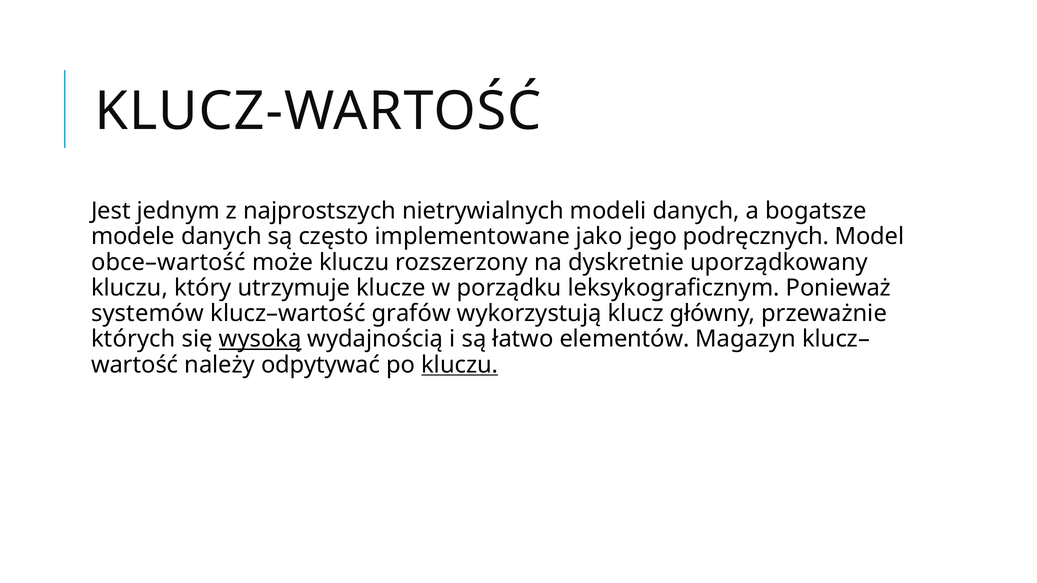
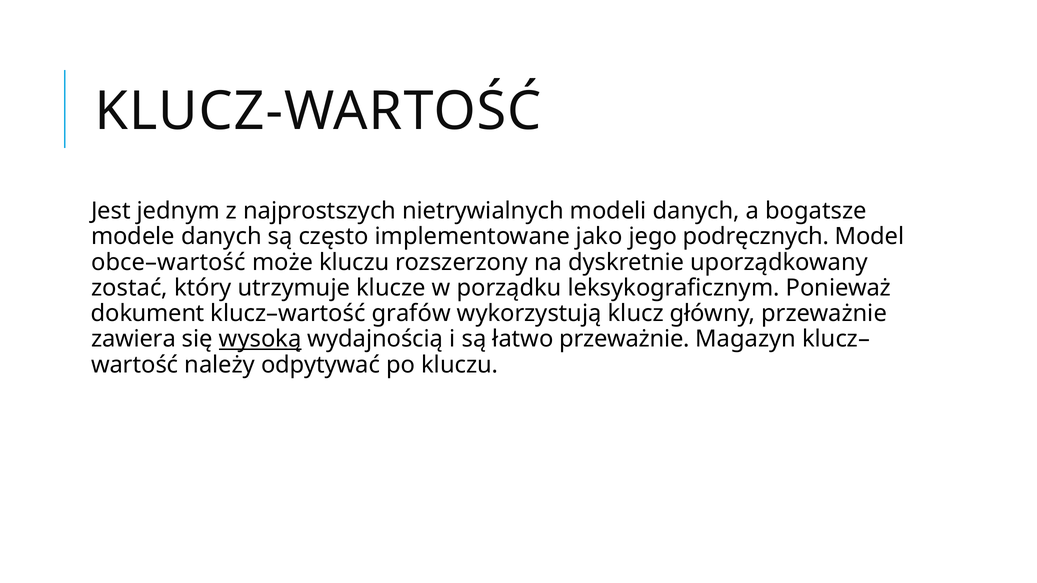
kluczu: kluczu -> zostać (129, 288)
systemów: systemów -> dokument (148, 314)
których: których -> zawiera (133, 339)
łatwo elementów: elementów -> przeważnie (625, 339)
kluczu underline: present -> none (460, 365)
